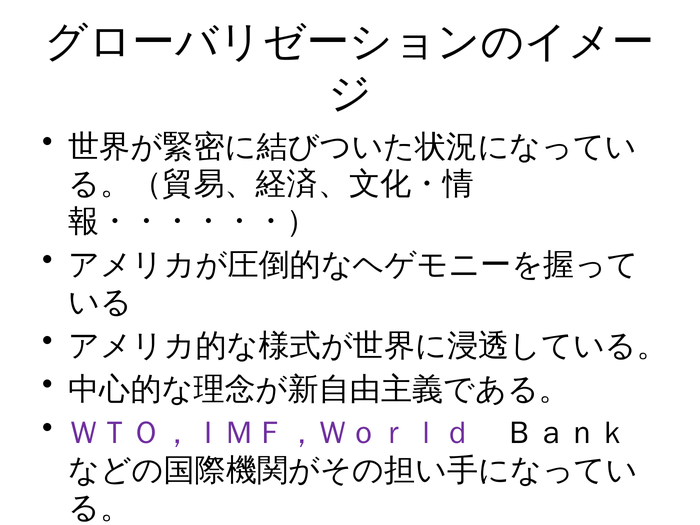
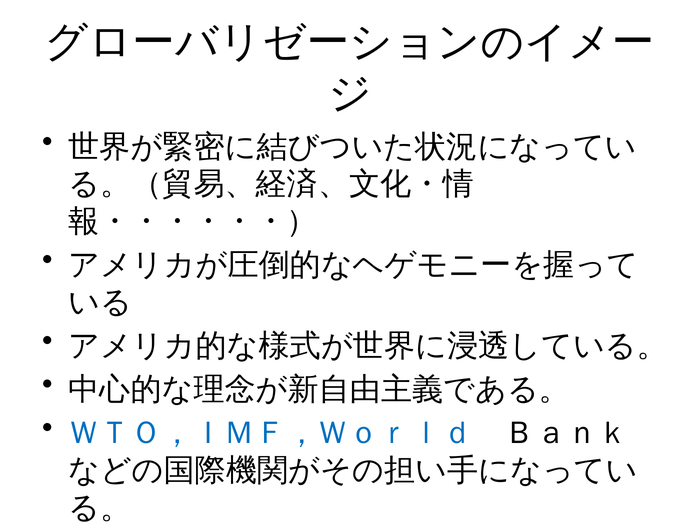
ＷＴＯ，ＩＭＦ，Ｗｏｒｌｄ colour: purple -> blue (271, 433)
